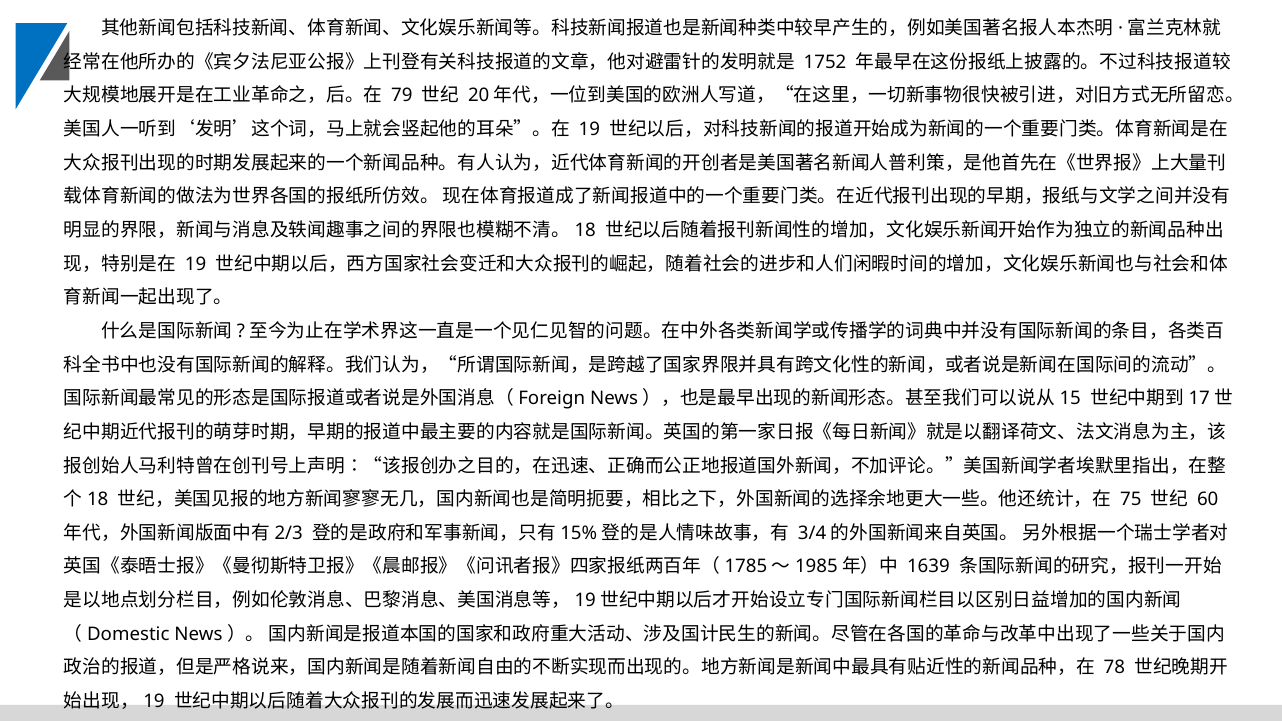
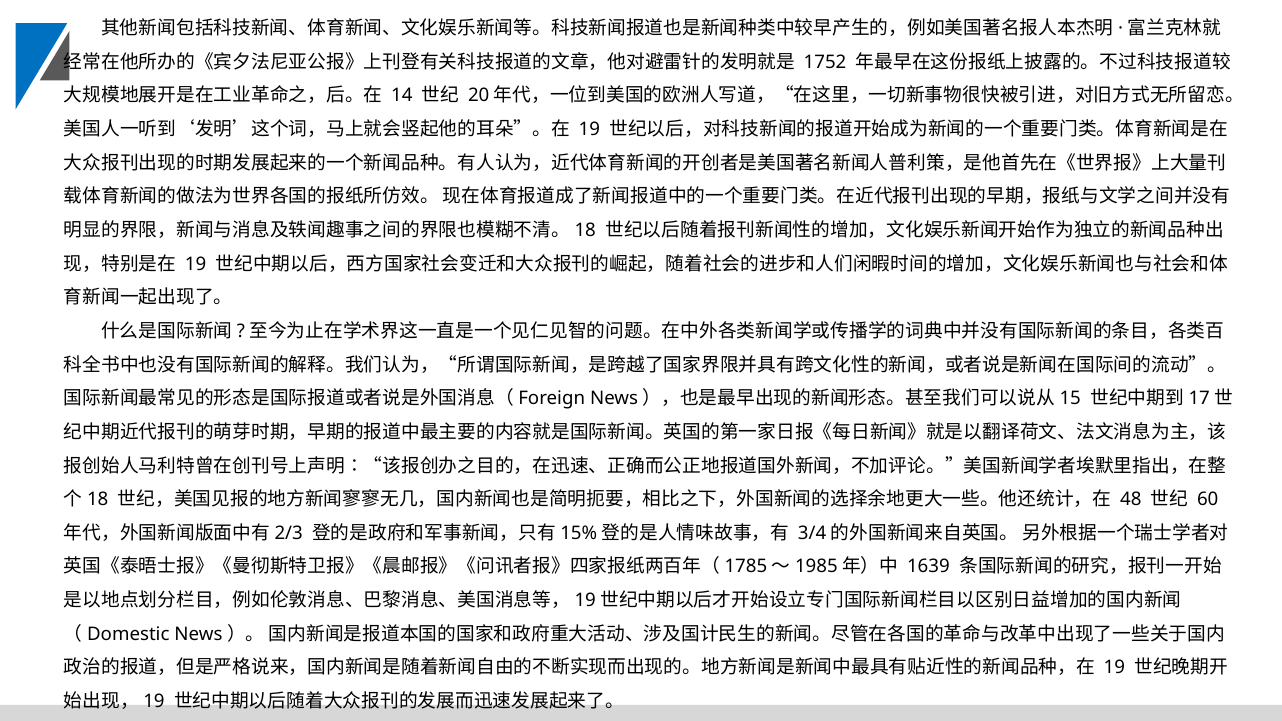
79: 79 -> 14 (402, 96)
75: 75 -> 48 (1131, 500)
78: 78 -> 19 (1114, 668)
